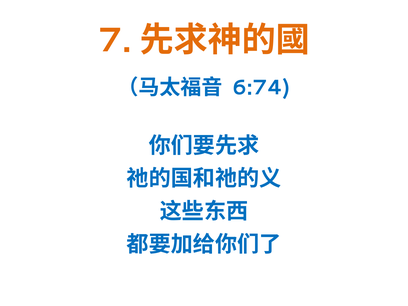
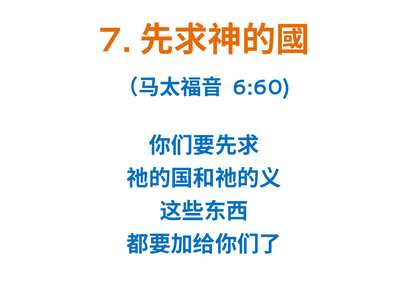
6:74: 6:74 -> 6:60 (261, 87)
